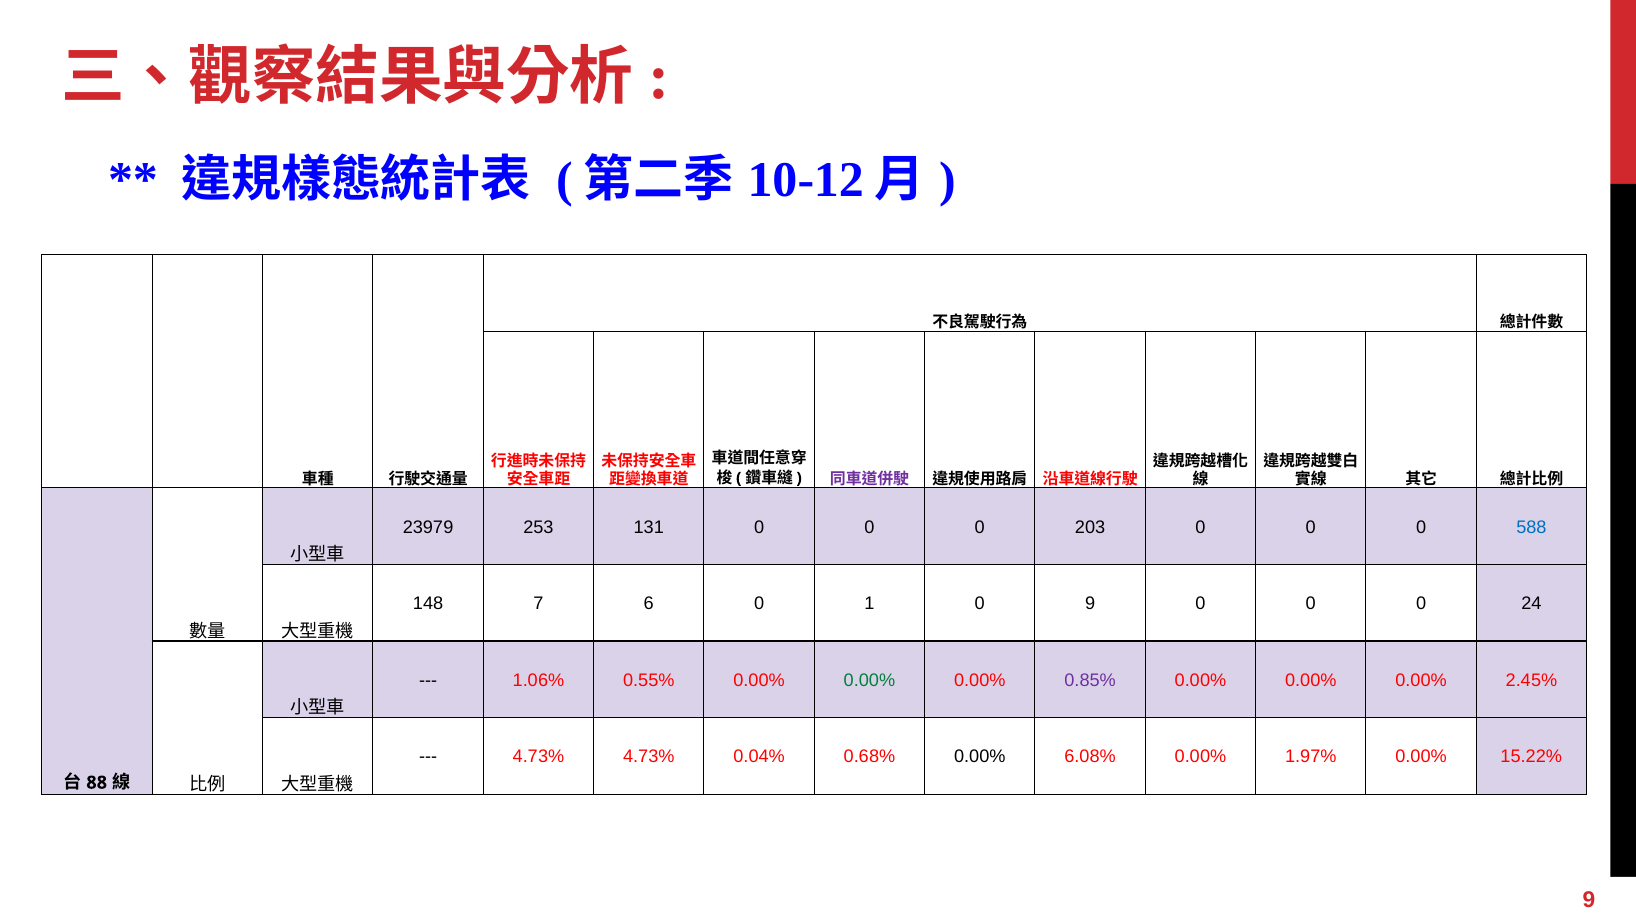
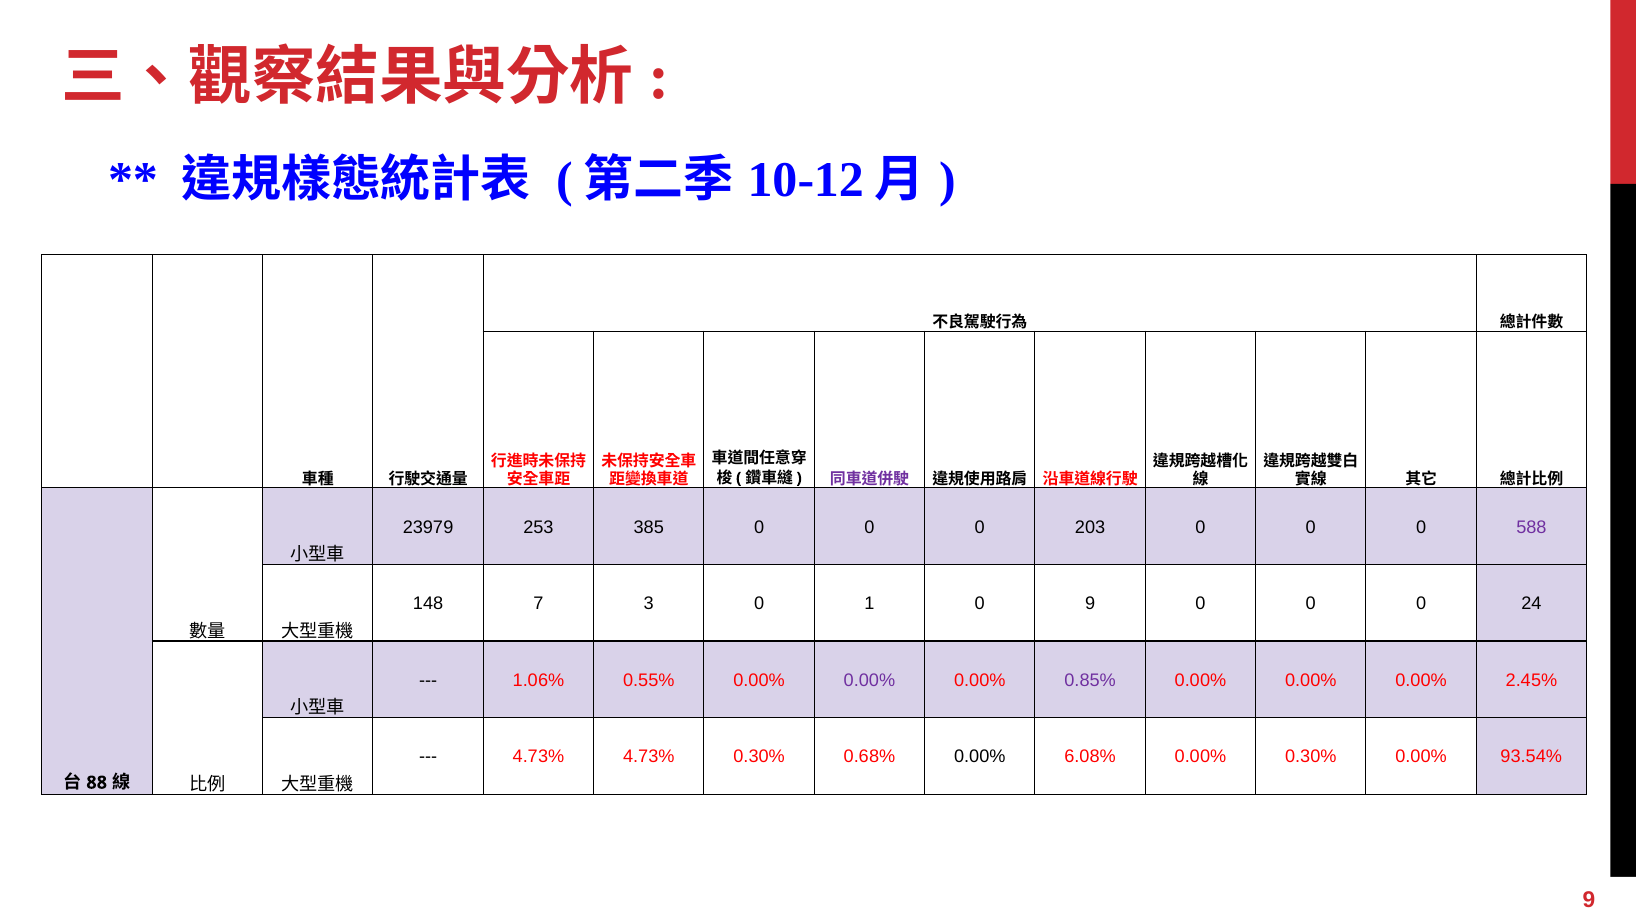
131: 131 -> 385 (649, 527)
588 colour: blue -> purple (1531, 527)
6: 6 -> 3 (649, 604)
0.00% colour: green -> purple (869, 681)
4.73% 0.04%: 0.04% -> 0.30% (759, 757)
0.00% 1.97%: 1.97% -> 0.30% (1311, 757)
15.22%: 15.22% -> 93.54% (1531, 757)
